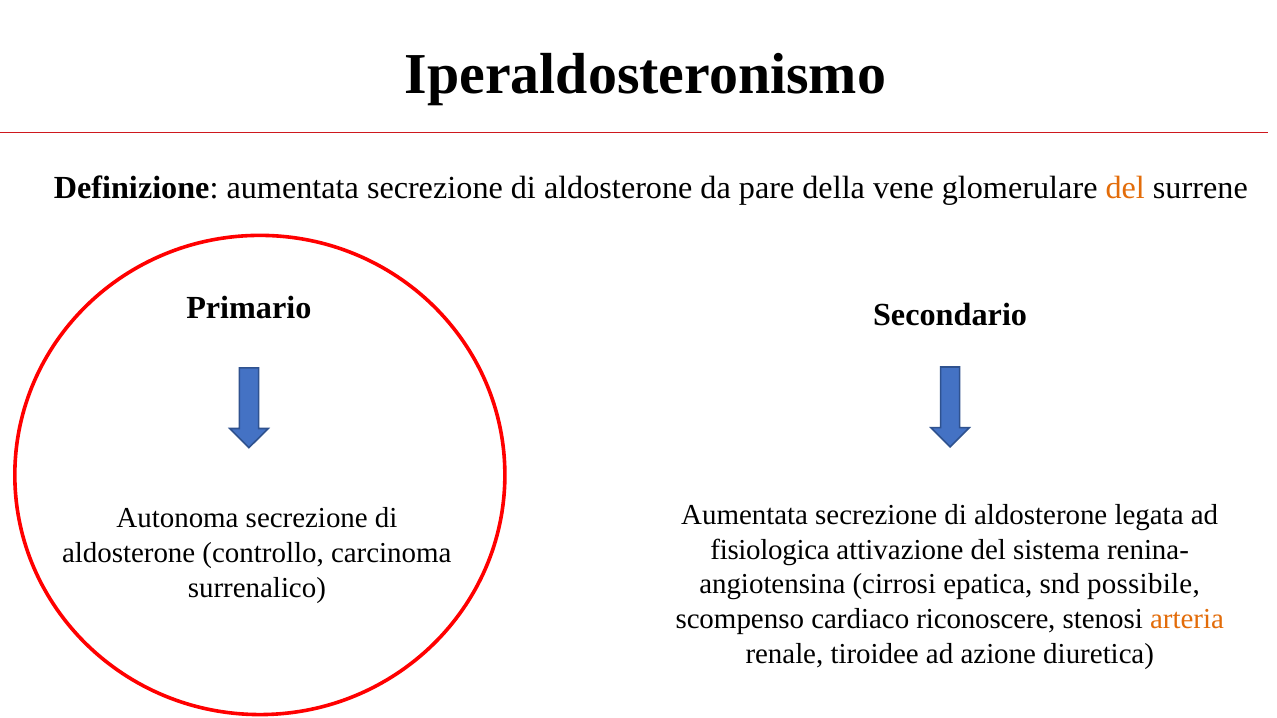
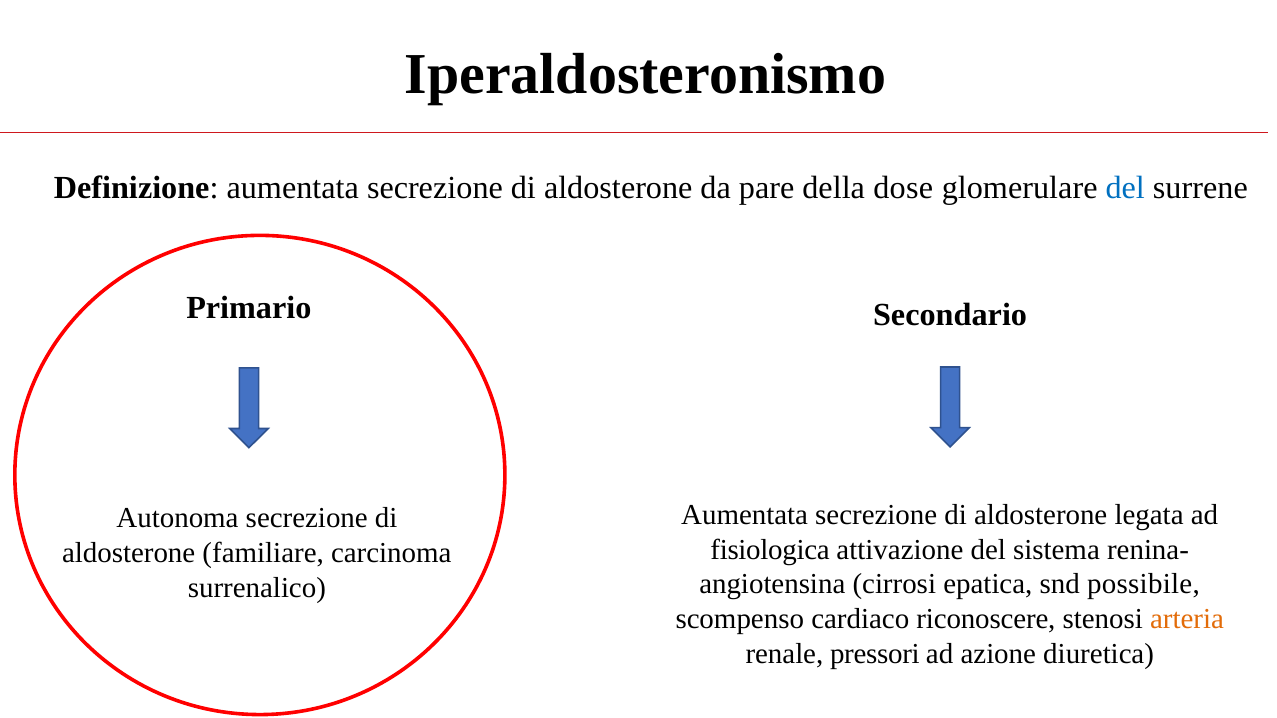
vene: vene -> dose (903, 188)
del colour: orange -> blue (1125, 188)
controllo: controllo -> familiare (263, 553)
tiroidee: tiroidee -> pressori (875, 654)
